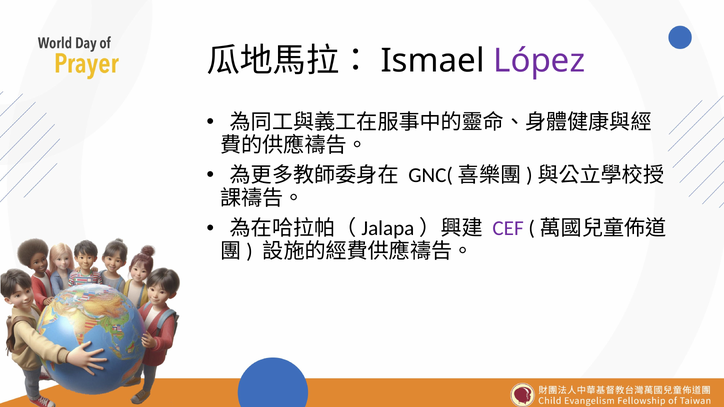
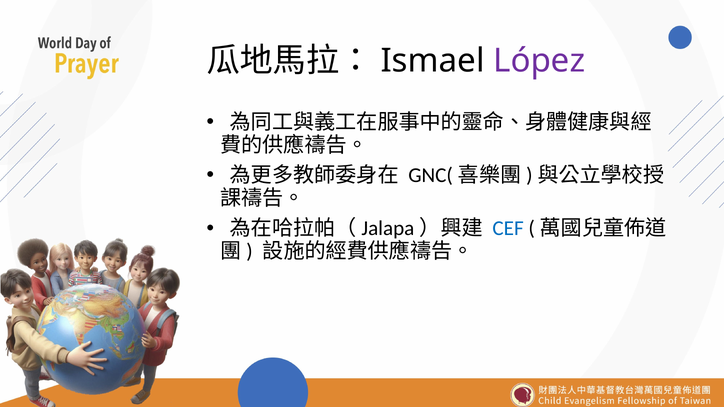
CEF colour: purple -> blue (508, 229)
